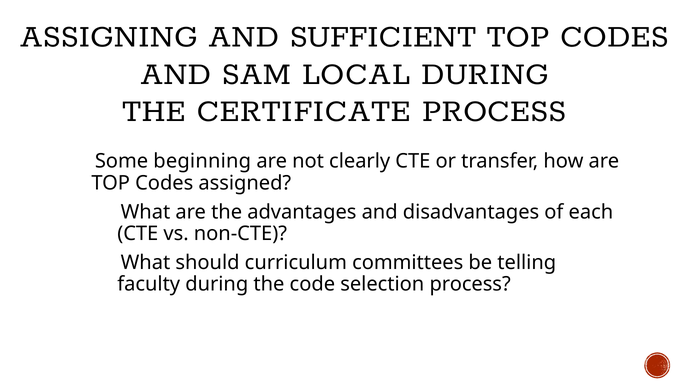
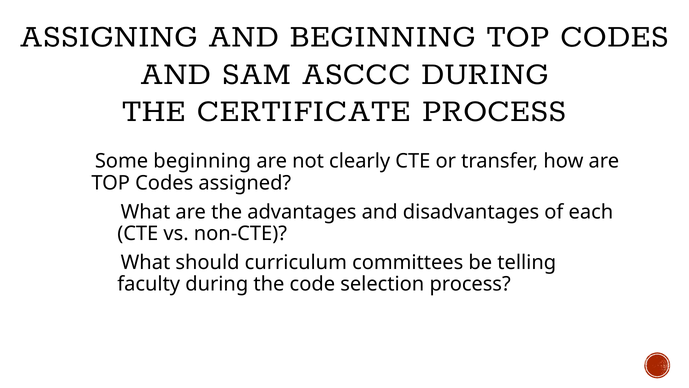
AND SUFFICIENT: SUFFICIENT -> BEGINNING (383, 35)
LOCAL: LOCAL -> ASCCC (356, 73)
